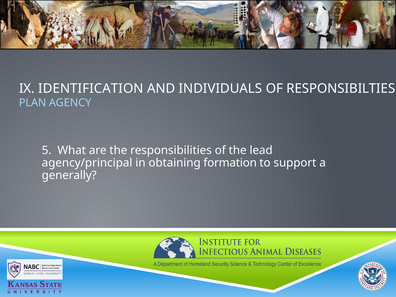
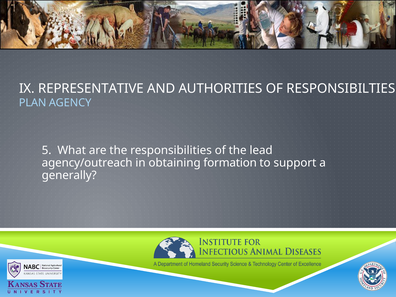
IDENTIFICATION: IDENTIFICATION -> REPRESENTATIVE (91, 88)
INDIVIDUALS: INDIVIDUALS -> AUTHORITIES (221, 88)
agency/principal: agency/principal -> agency/outreach (87, 163)
